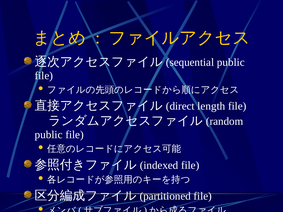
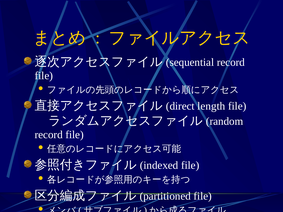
public: public -> record (231, 62)
public: public -> record (49, 135)
